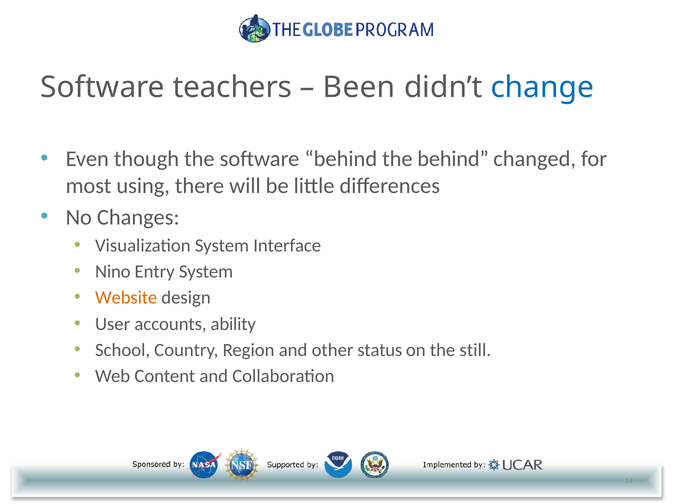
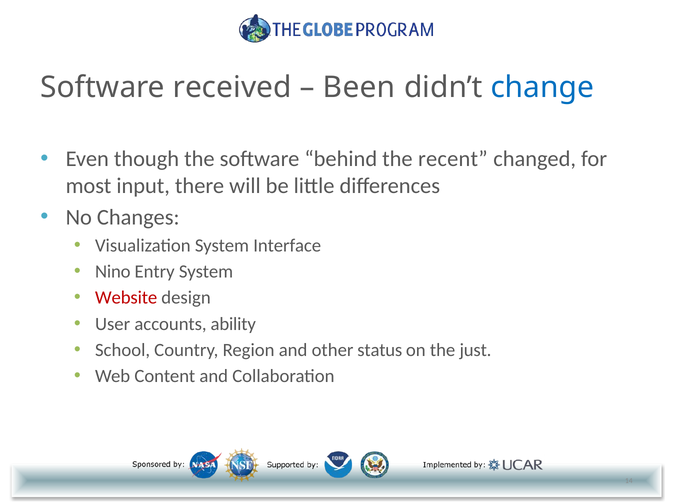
teachers: teachers -> received (232, 88)
the behind: behind -> recent (453, 159)
using: using -> input (143, 186)
Website colour: orange -> red (126, 298)
still: still -> just (475, 351)
